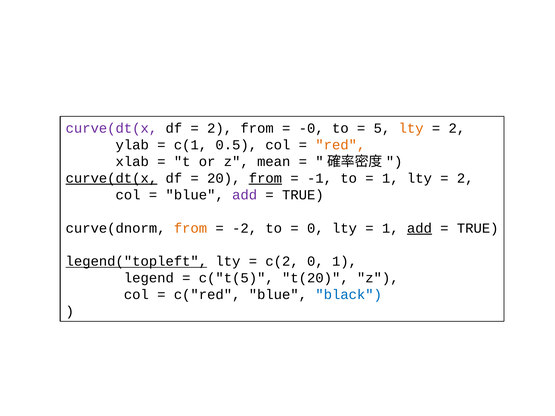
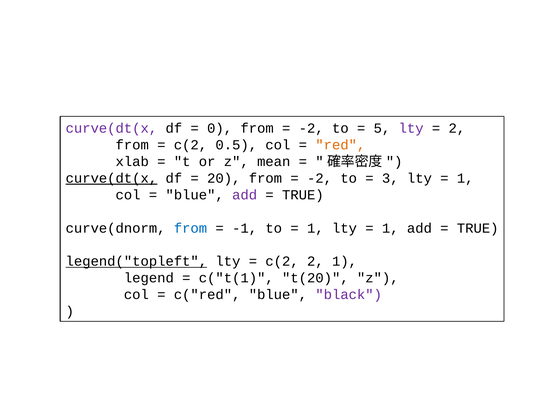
2: 2 -> 0 (220, 128)
-0: -0 -> -2 (311, 128)
lty colour: orange -> purple (411, 128)
ylab: ylab -> from (132, 145)
c(1: c(1 -> c(2 (190, 145)
from underline: present -> none (265, 178)
-1: -1 -> -2 (320, 178)
1: 1 -> 3 (390, 178)
2: 2 -> 1 (465, 178)
from colour: orange -> blue (190, 228)
-2: -2 -> -1 (245, 228)
0: 0 -> 1 (315, 228)
add underline: present -> none (419, 228)
c(2 0: 0 -> 2 (315, 262)
c("t(5: c("t(5 -> c("t(1 (236, 278)
black colour: blue -> purple (349, 295)
